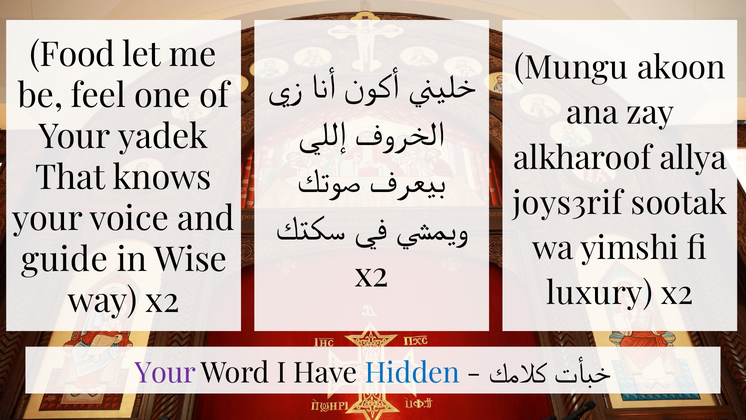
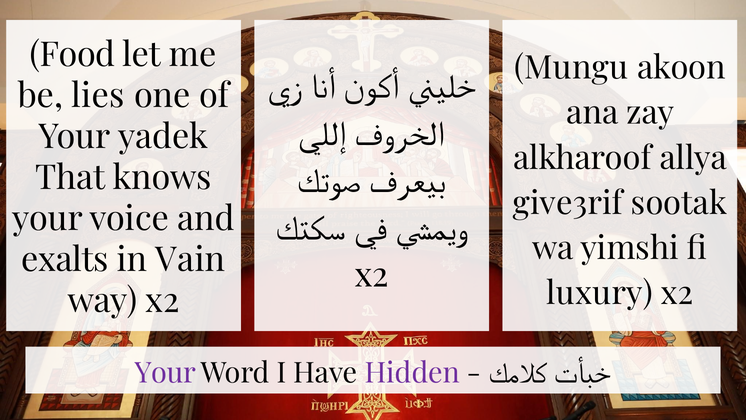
feel: feel -> lies (98, 96)
joys3rif: joys3rif -> give3rif (568, 203)
guide: guide -> exalts (65, 260)
Wise: Wise -> Vain (190, 260)
Hidden colour: blue -> purple (412, 373)
